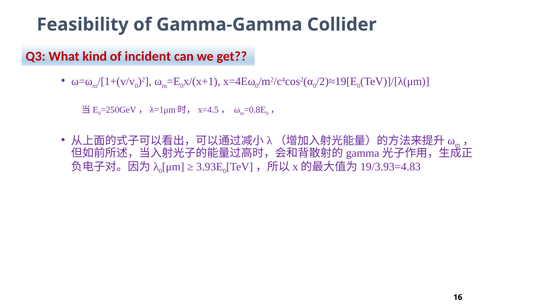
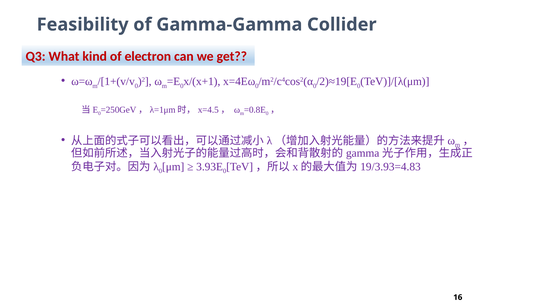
incident: incident -> electron (148, 56)
